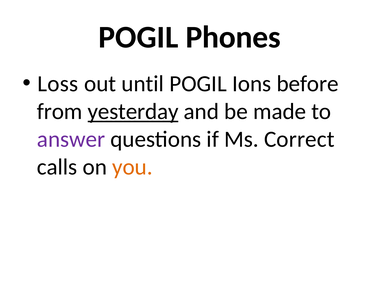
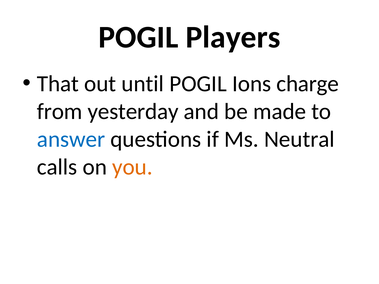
Phones: Phones -> Players (233, 37)
Loss: Loss -> That (58, 84)
before: before -> charge (308, 84)
yesterday underline: present -> none (133, 112)
answer colour: purple -> blue (71, 139)
Correct: Correct -> Neutral (299, 139)
